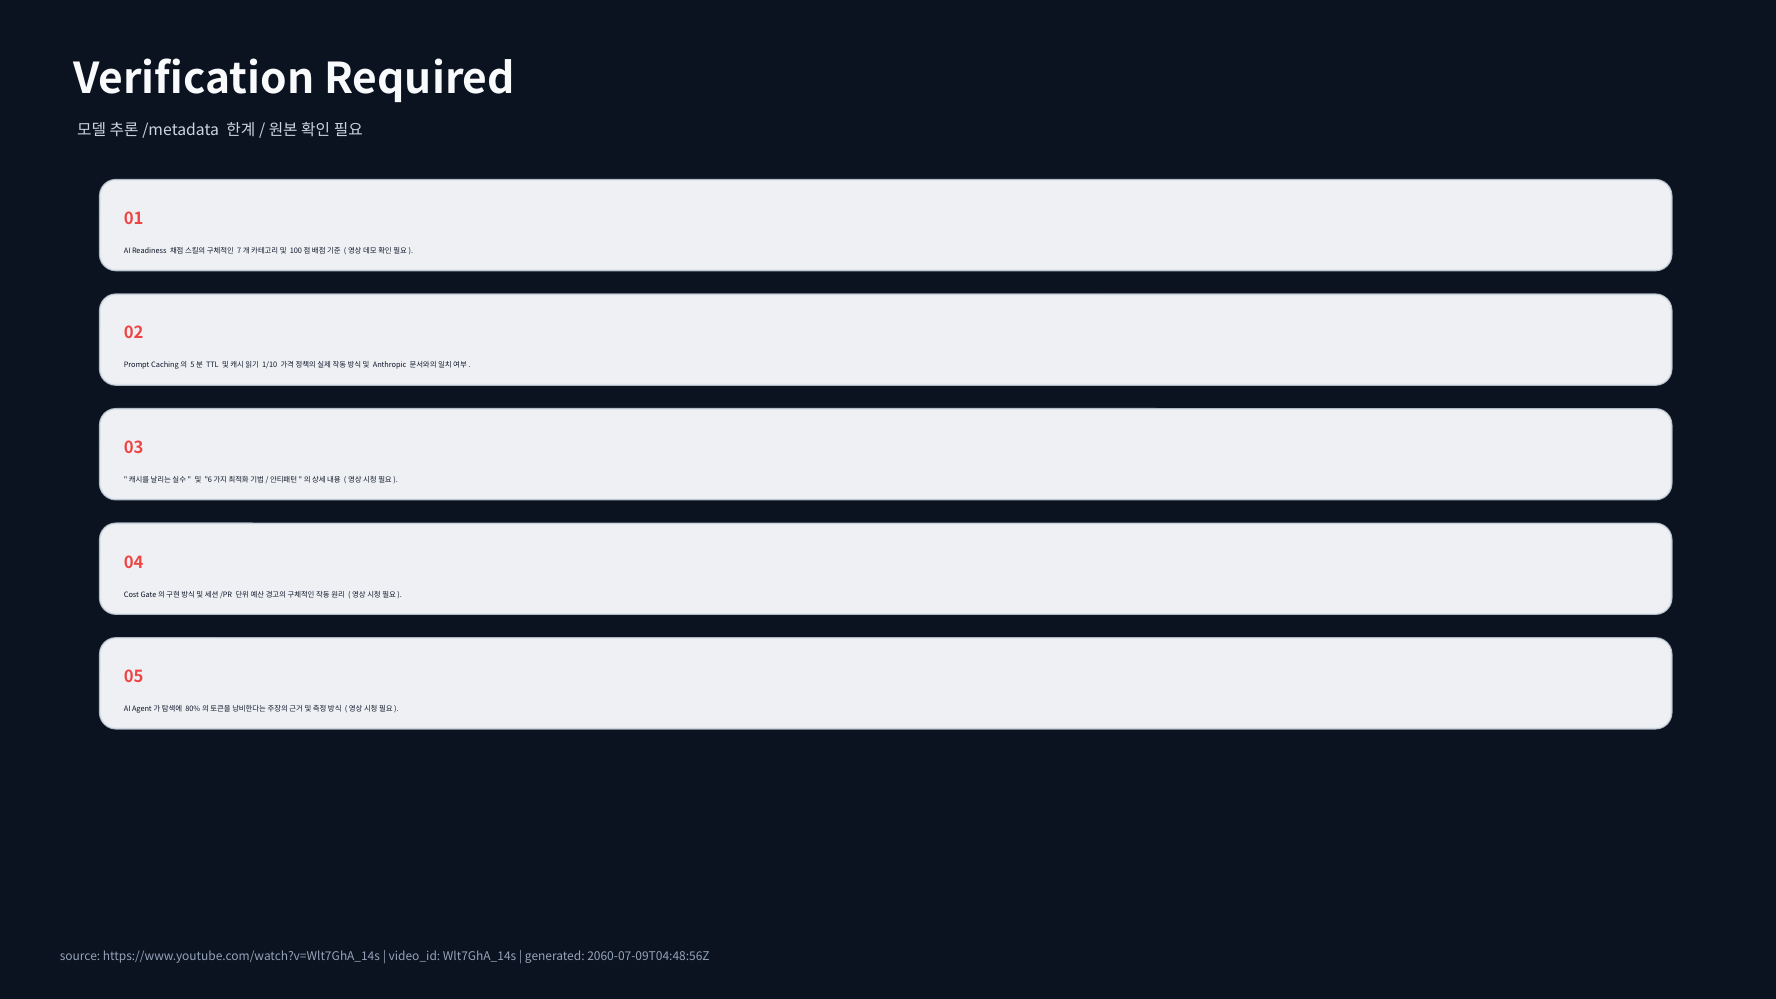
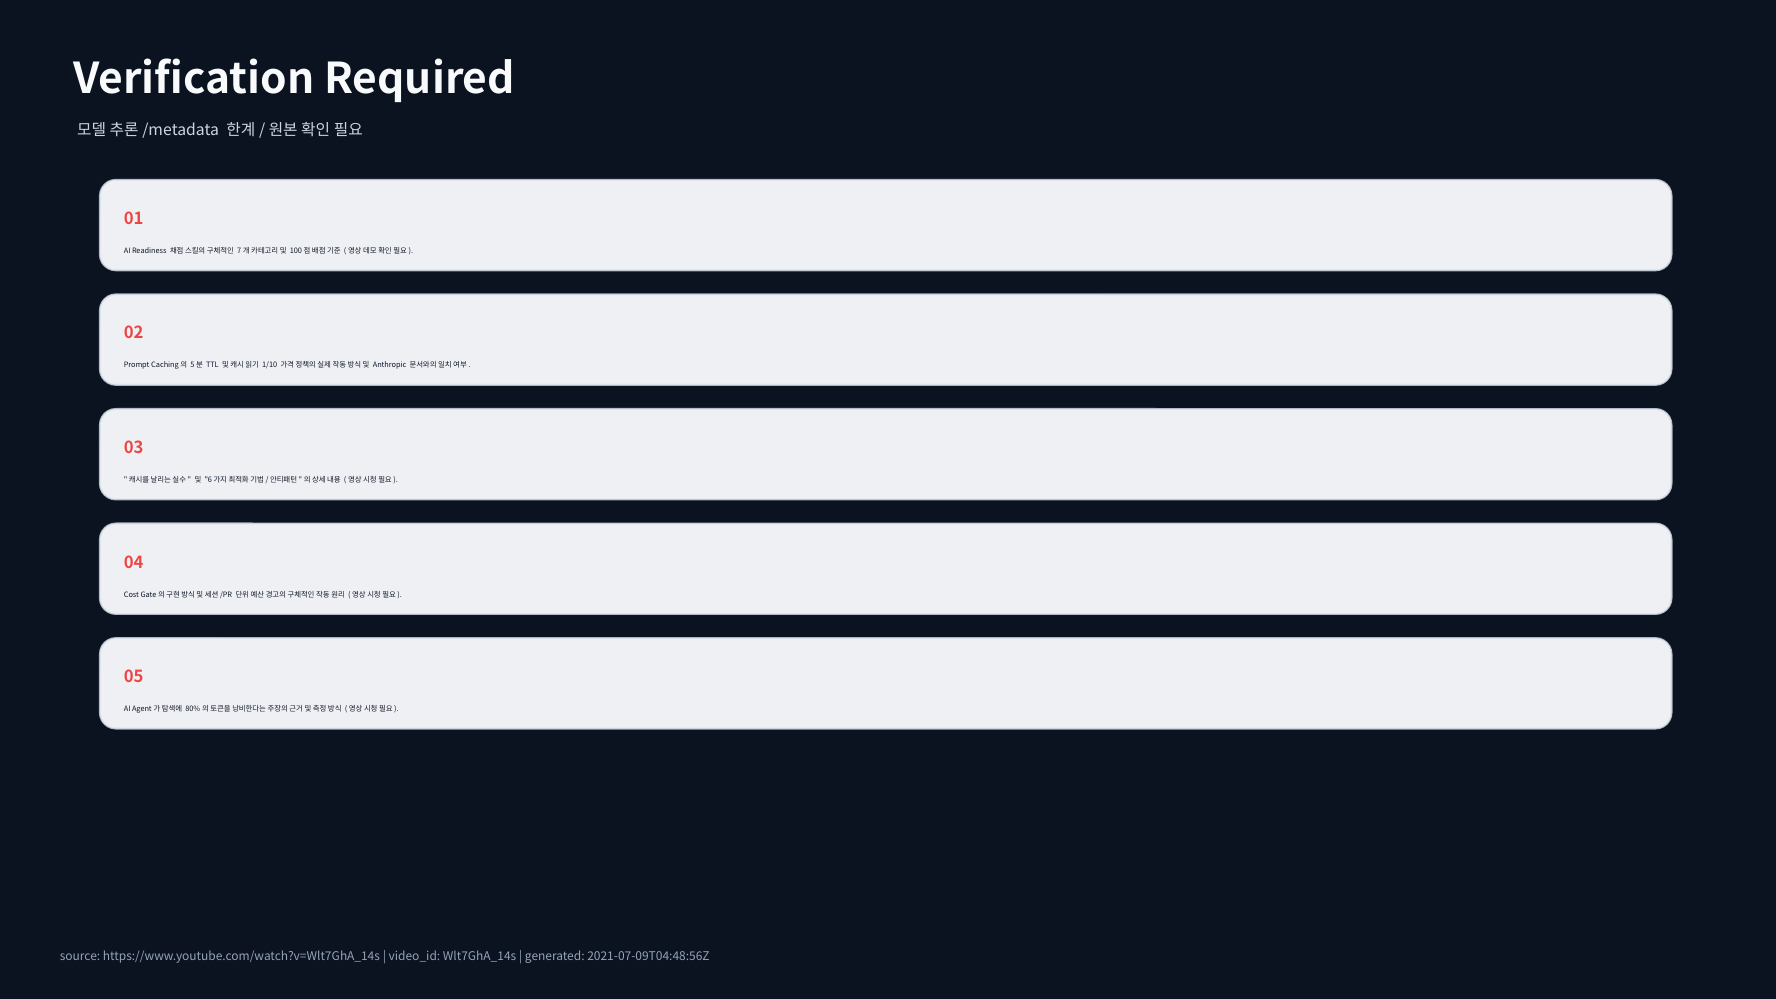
2060-07-09T04:48:56Z: 2060-07-09T04:48:56Z -> 2021-07-09T04:48:56Z (648, 957)
